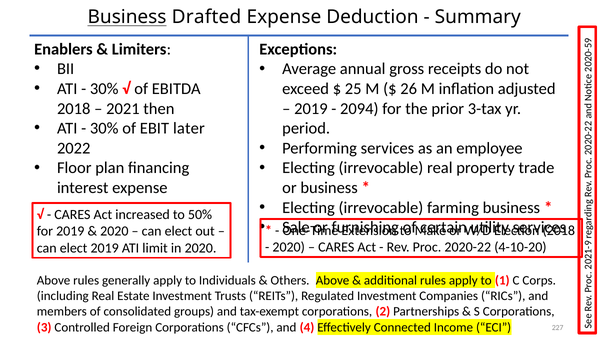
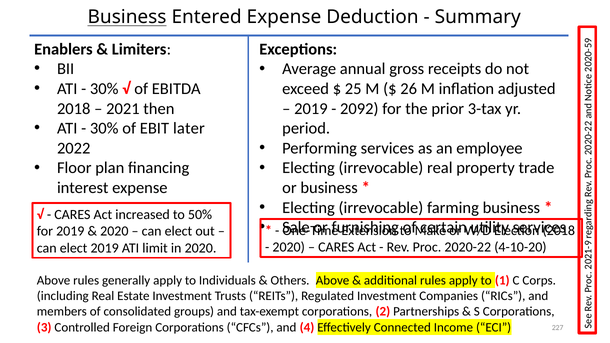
Drafted: Drafted -> Entered (207, 17)
2094: 2094 -> 2092 (359, 109)
